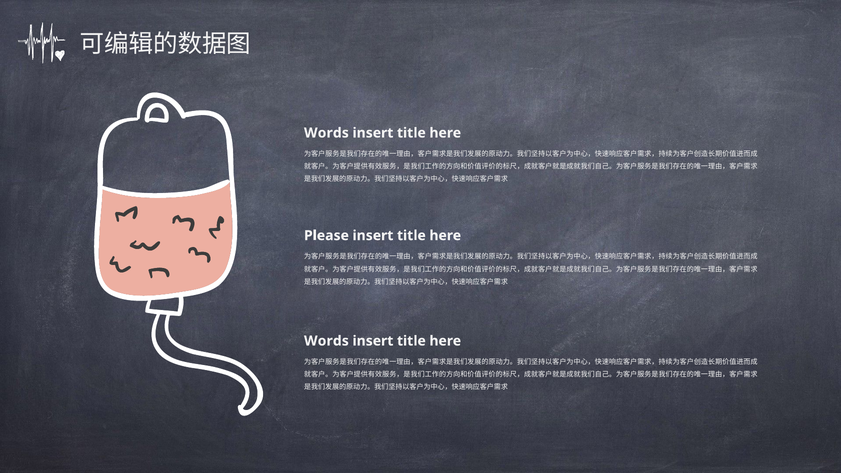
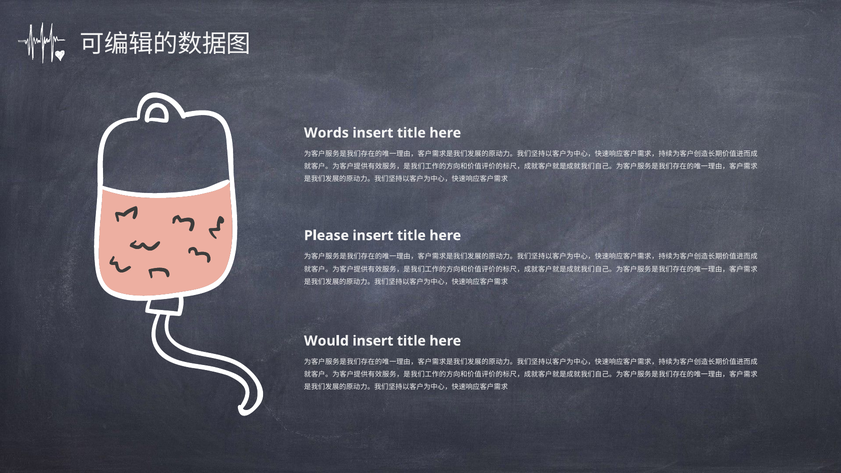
Words: Words -> Would (326, 341)
